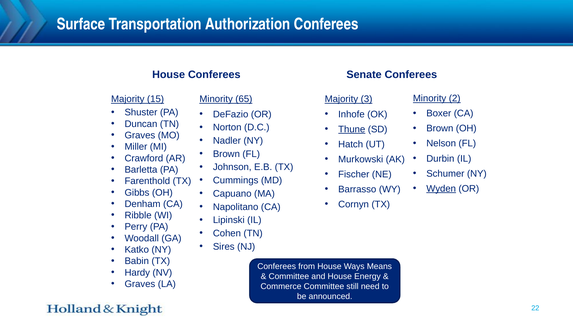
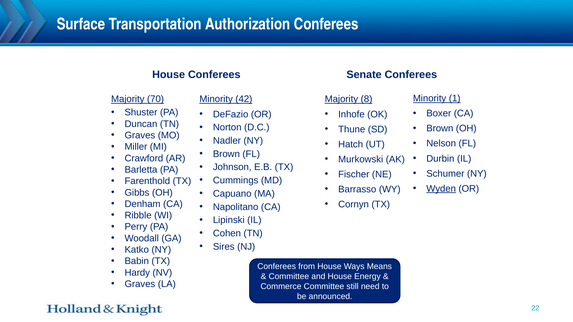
2: 2 -> 1 (455, 99)
15: 15 -> 70 (156, 99)
65: 65 -> 42 (244, 99)
3: 3 -> 8 (367, 99)
Thune underline: present -> none (352, 129)
